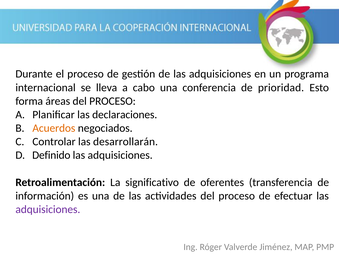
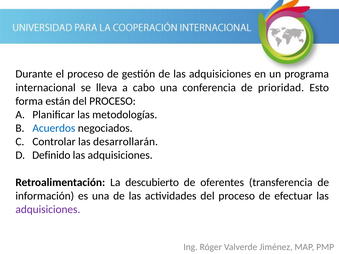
áreas: áreas -> están (58, 101)
declaraciones: declaraciones -> metodologías (125, 115)
Acuerdos colour: orange -> blue (54, 128)
significativo: significativo -> descubierto (152, 183)
